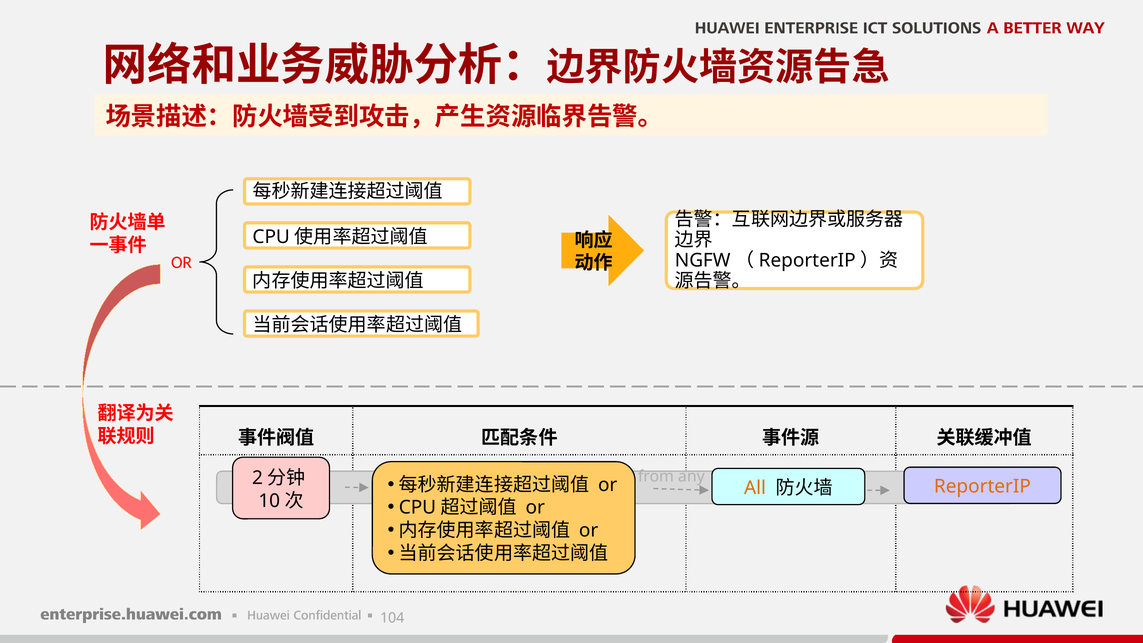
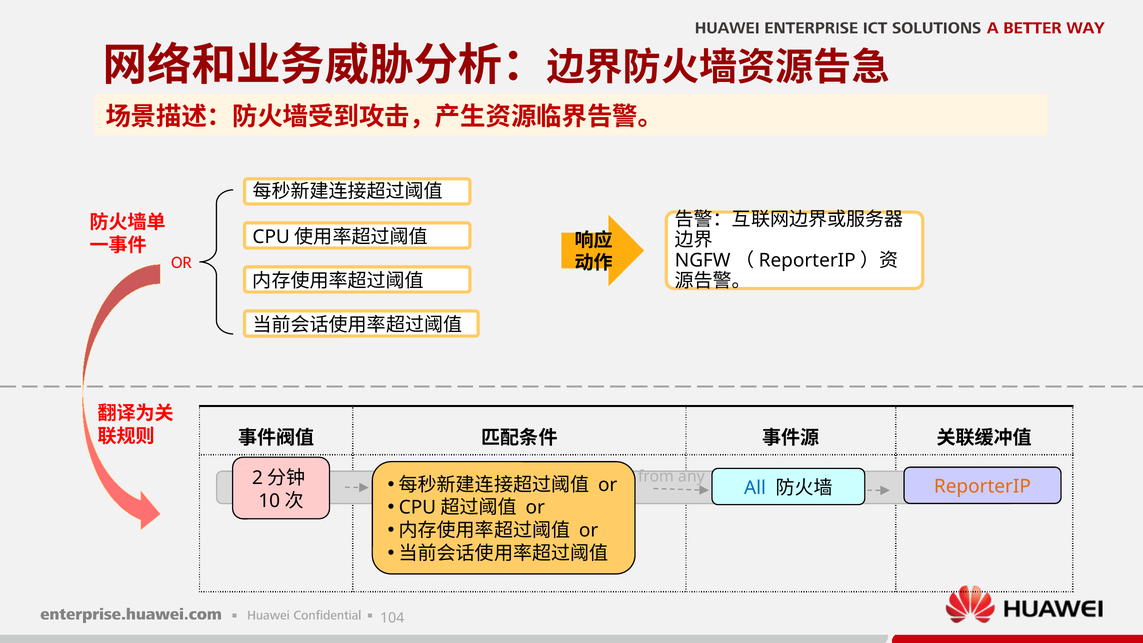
All colour: orange -> blue (755, 488)
